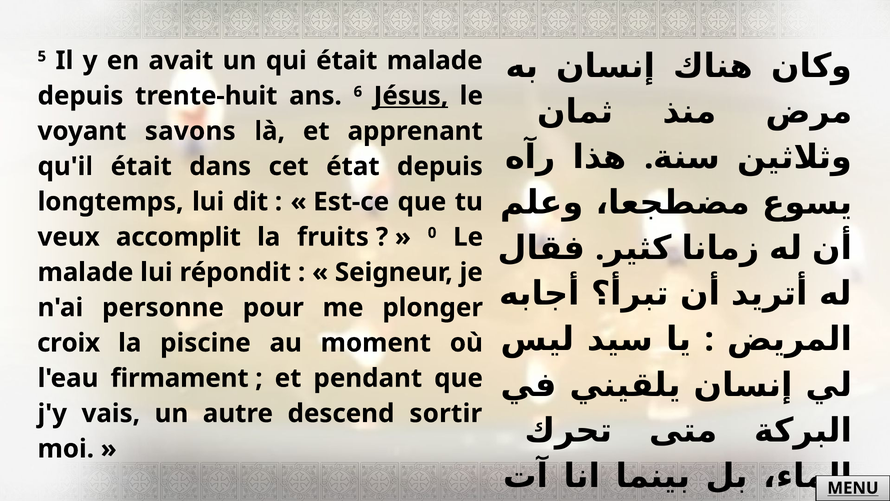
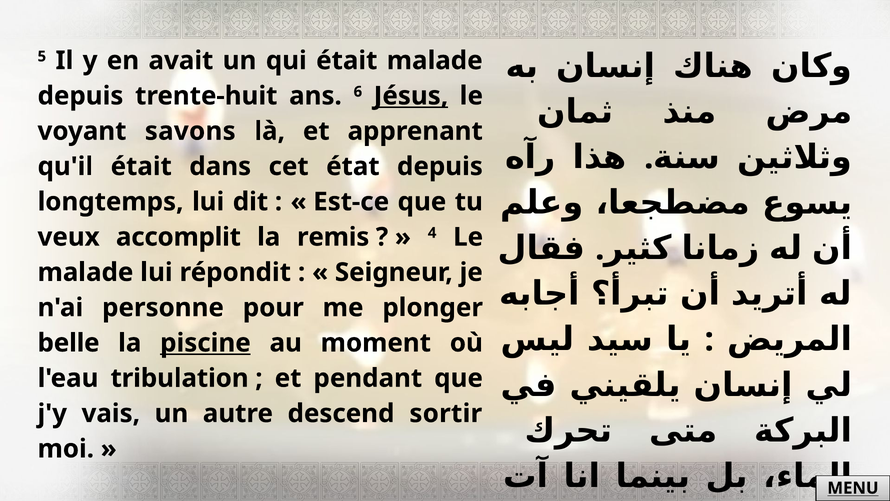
fruits: fruits -> remis (333, 237)
0: 0 -> 4 (432, 233)
croix: croix -> belle (69, 343)
piscine underline: none -> present (205, 343)
firmament: firmament -> tribulation (180, 378)
